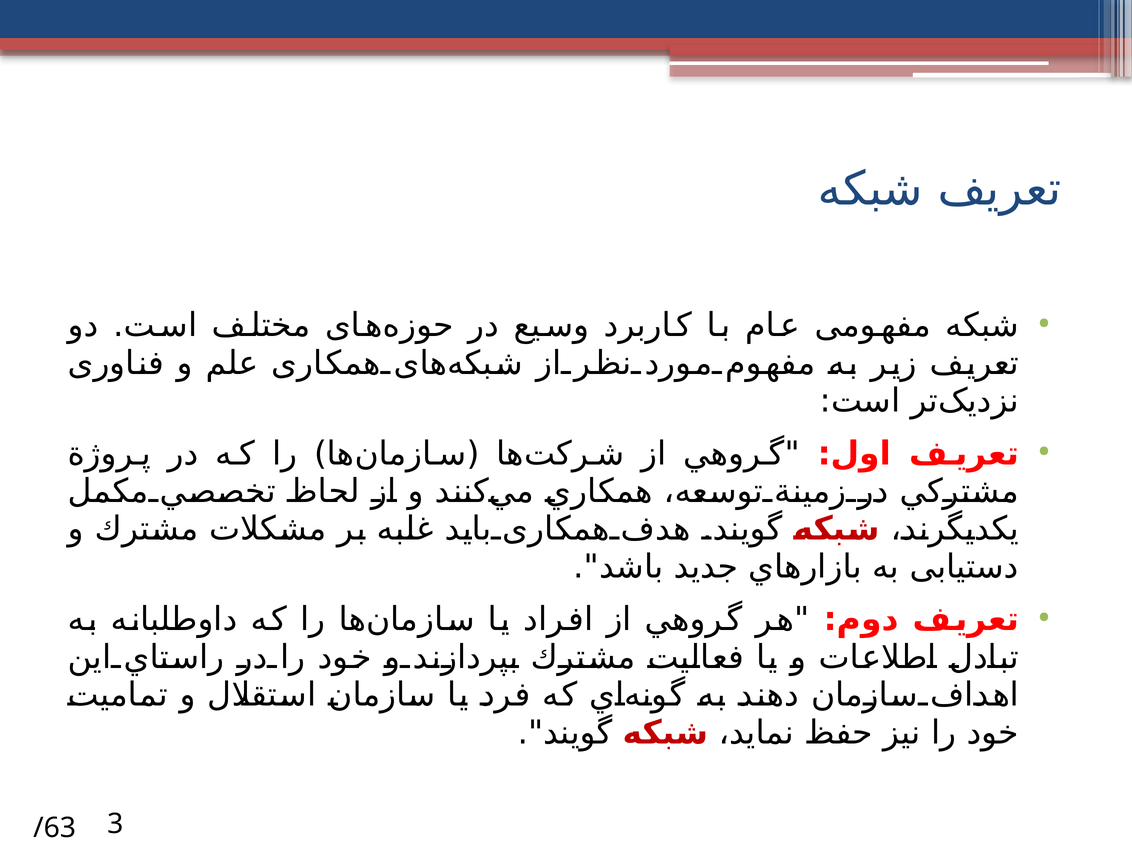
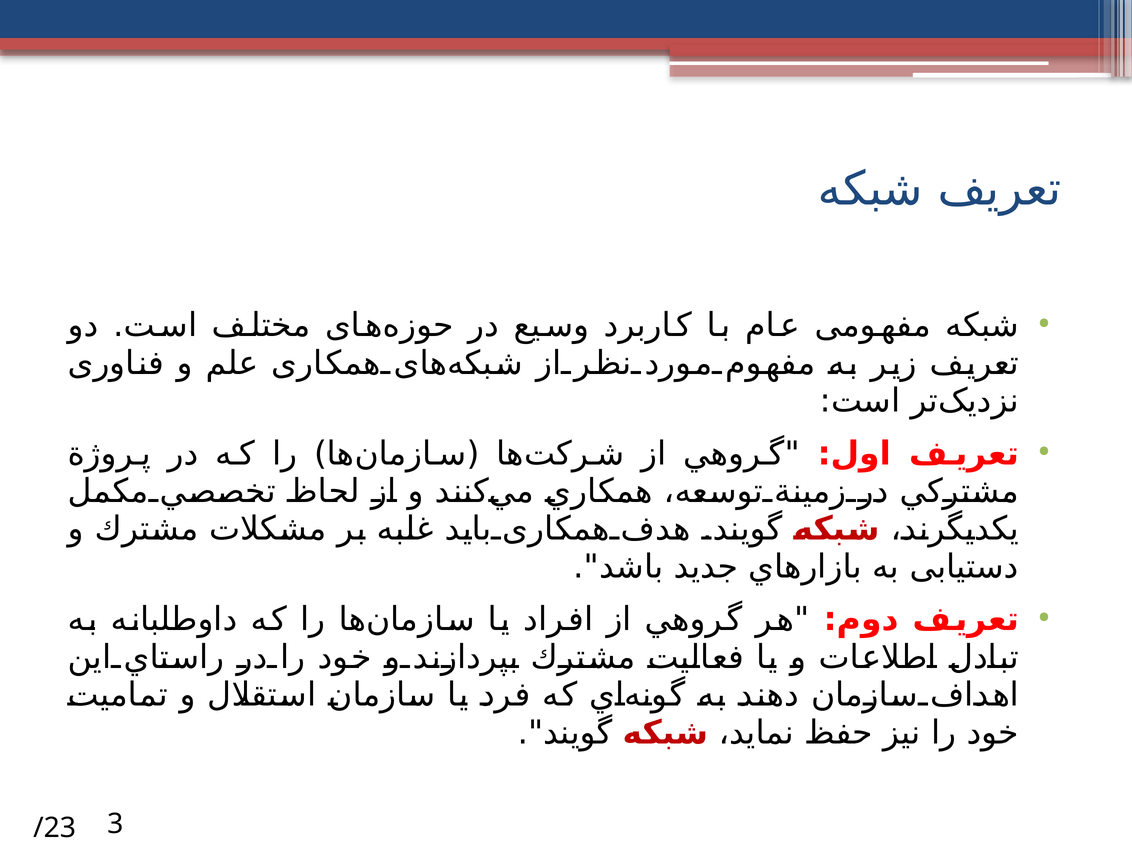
/63: /63 -> /23 (55, 828)
